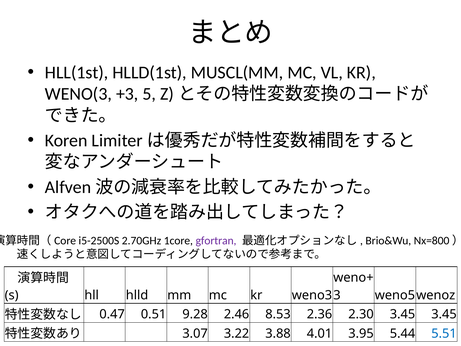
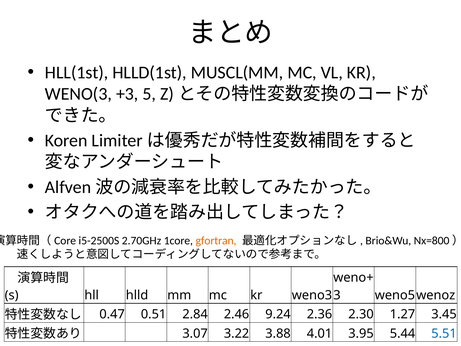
gfortran colour: purple -> orange (216, 240)
9.28: 9.28 -> 2.84 (195, 314)
8.53: 8.53 -> 9.24 (278, 314)
2.30 3.45: 3.45 -> 1.27 (403, 314)
